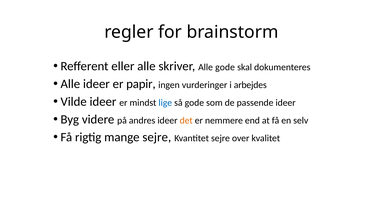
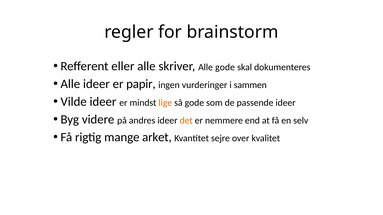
arbejdes: arbejdes -> sammen (250, 85)
lige colour: blue -> orange (165, 103)
mange sejre: sejre -> arket (157, 137)
